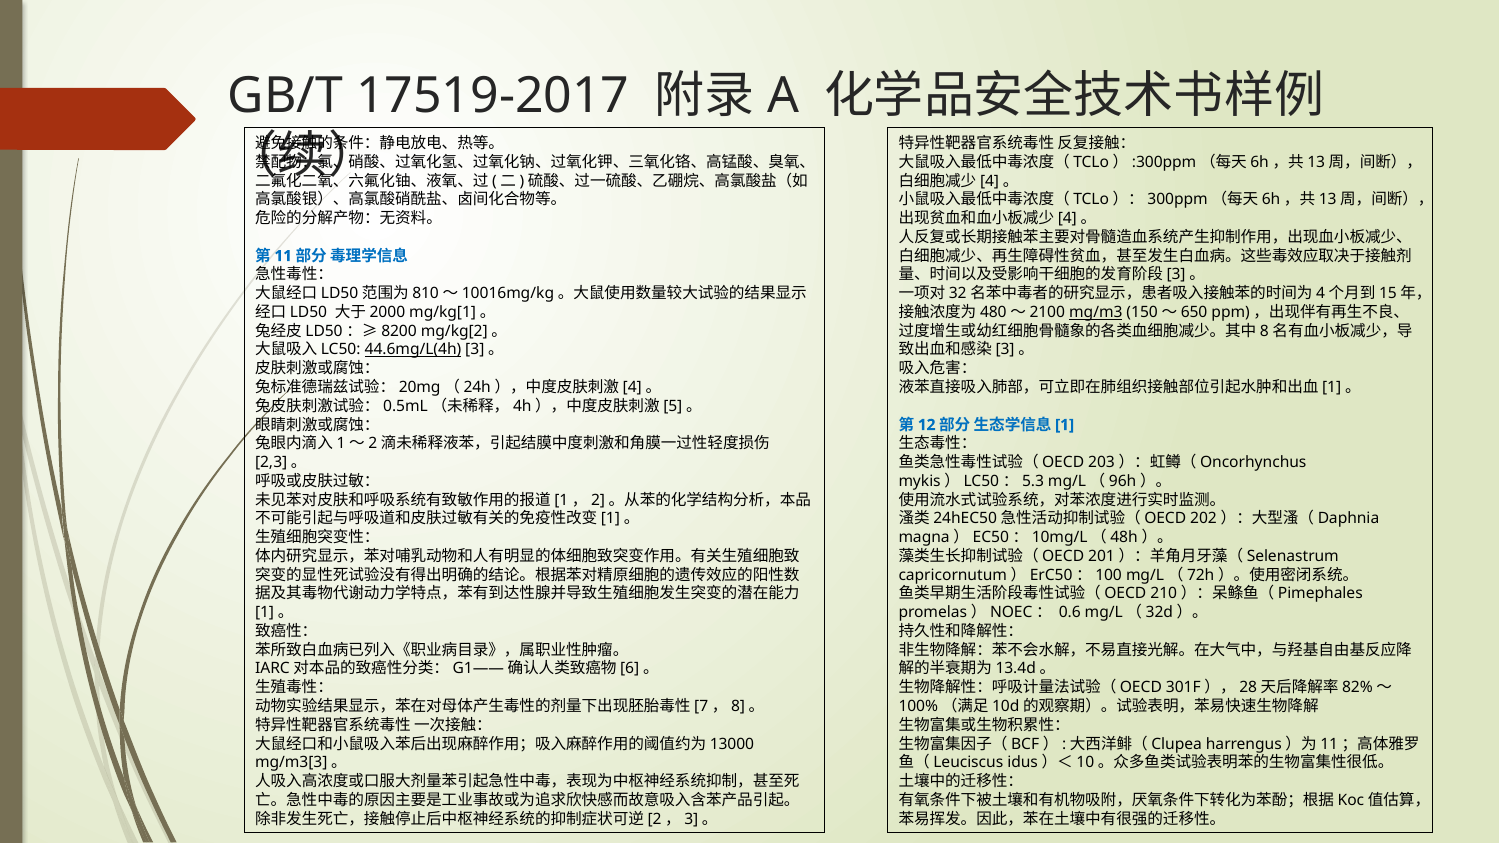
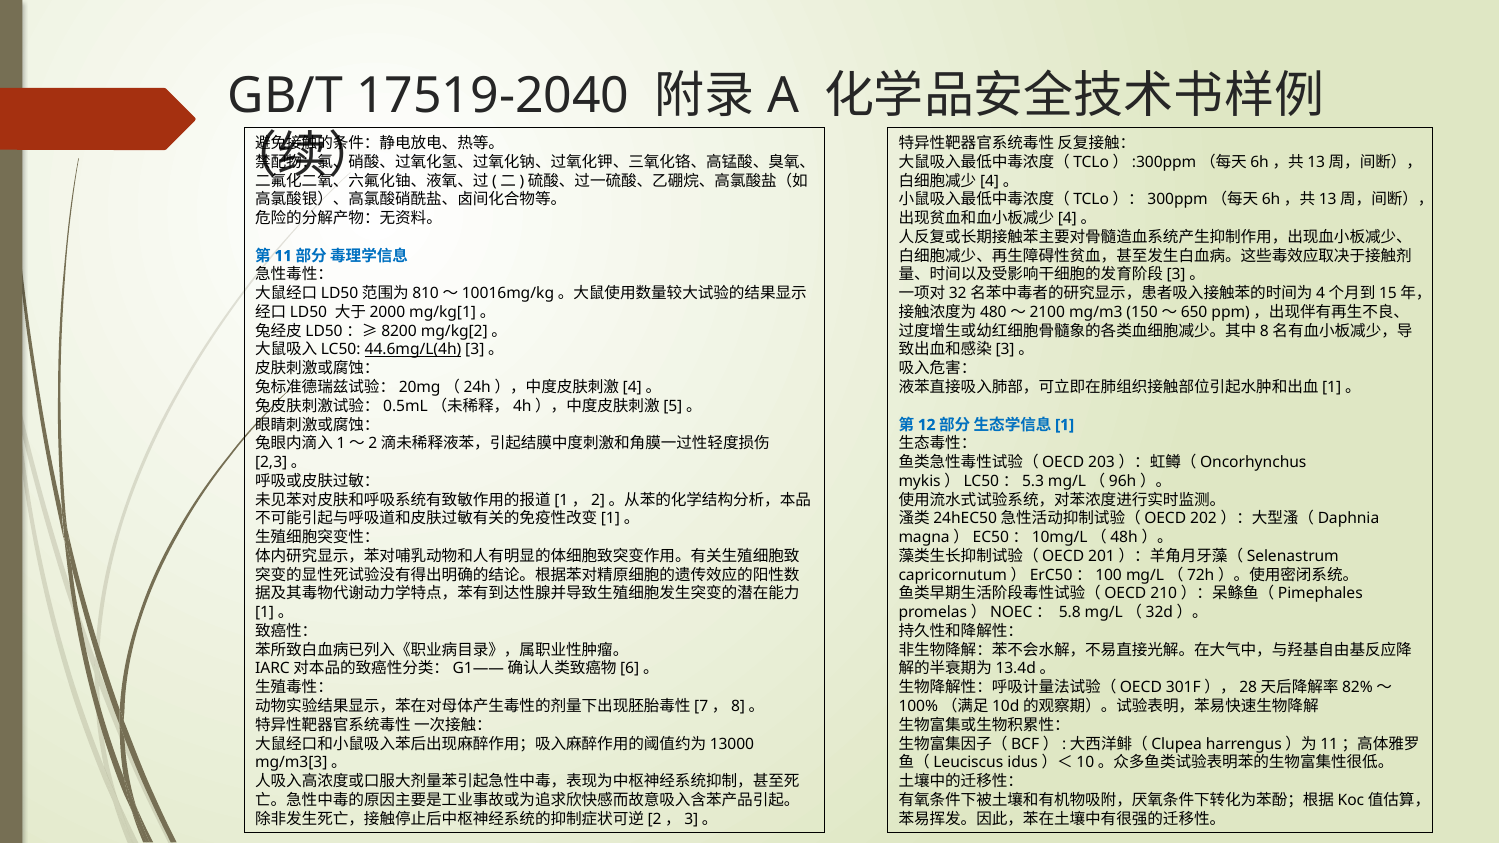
17519-2017: 17519-2017 -> 17519-2040 (493, 96)
mg/m3 underline: present -> none (1096, 312)
0.6: 0.6 -> 5.8 (1070, 613)
